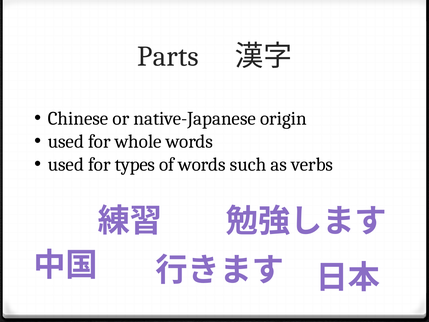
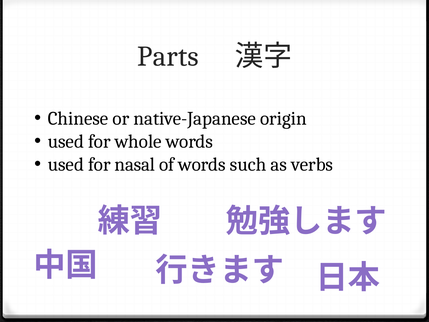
types: types -> nasal (135, 164)
